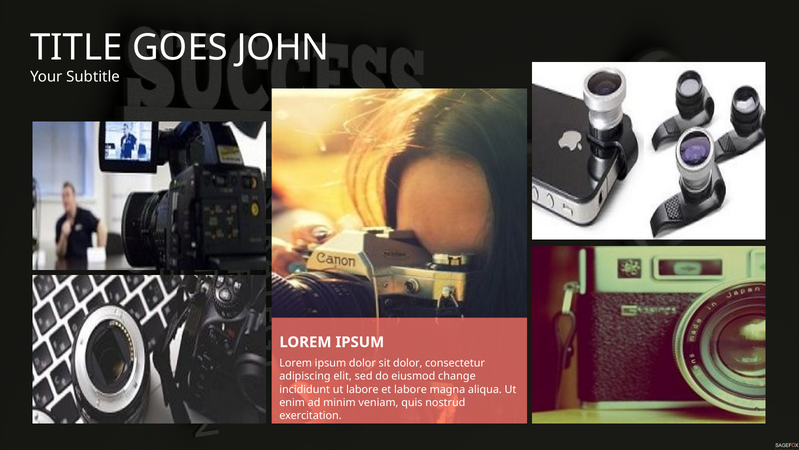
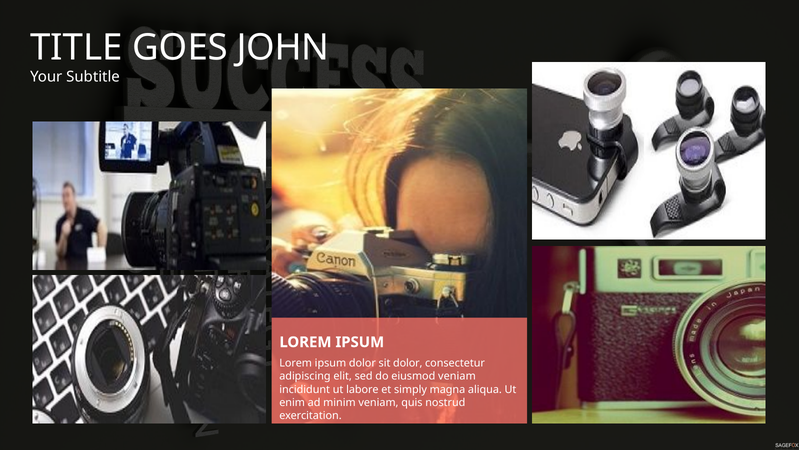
eiusmod change: change -> veniam (457, 376)
et labore: labore -> simply (411, 389)
